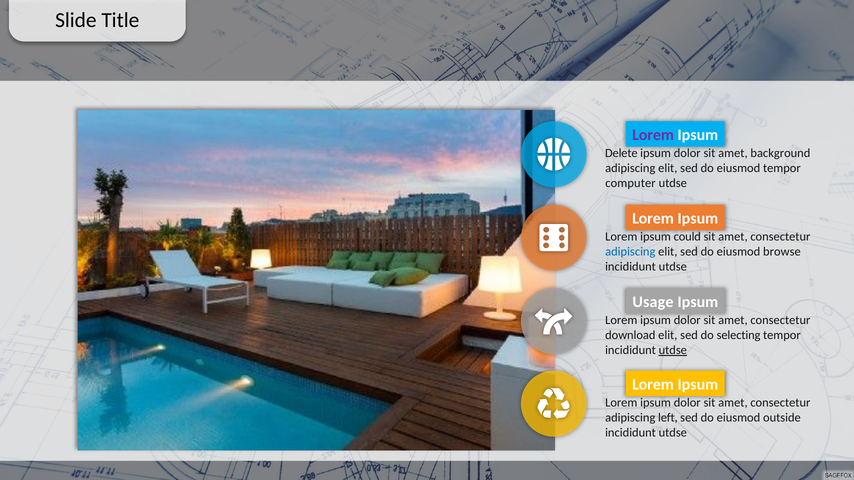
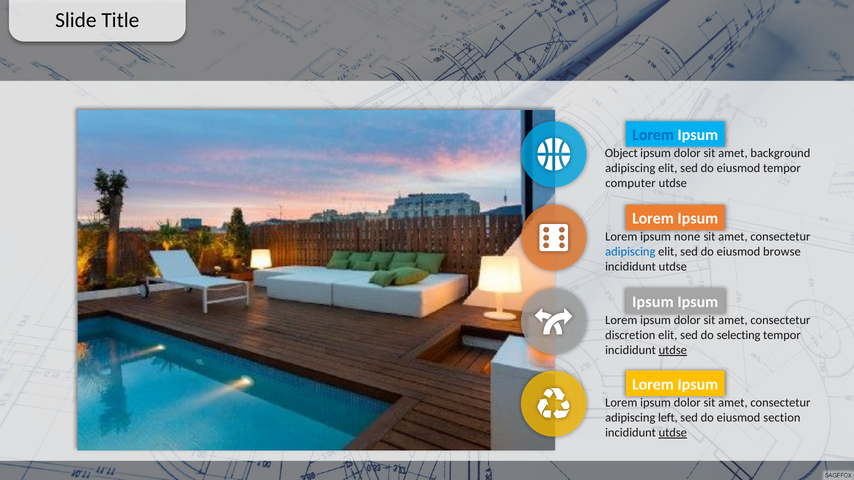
Lorem colour: purple -> blue (653, 135)
Delete: Delete -> Object (621, 153)
could: could -> none (687, 237)
Usage: Usage -> Ipsum (653, 302)
download: download -> discretion (630, 335)
outside: outside -> section (782, 418)
utdse underline: none -> present (673, 433)
